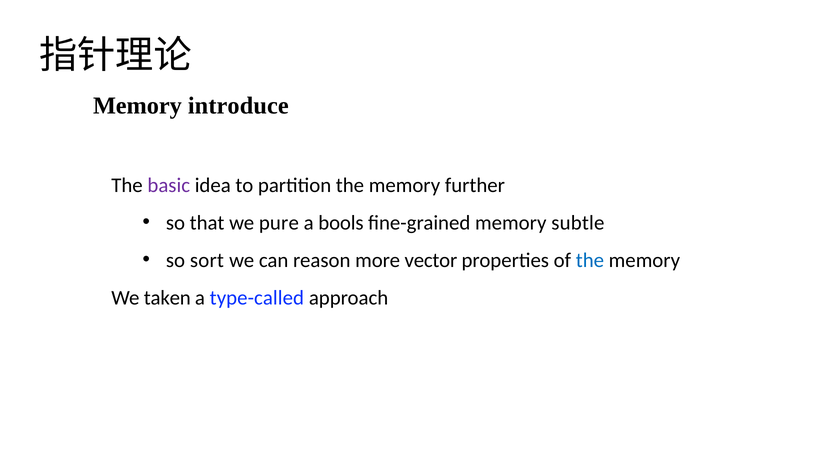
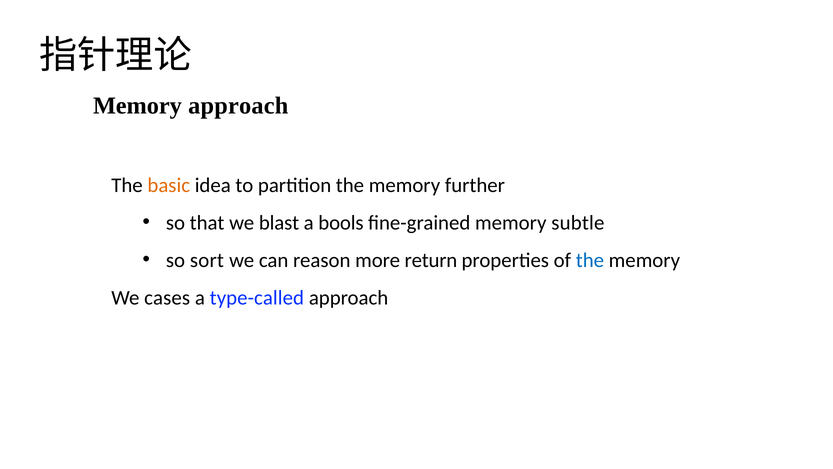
Memory introduce: introduce -> approach (238, 106)
basic colour: purple -> orange (169, 185)
pure: pure -> blast (279, 222)
vector: vector -> return (431, 260)
taken: taken -> cases (167, 297)
